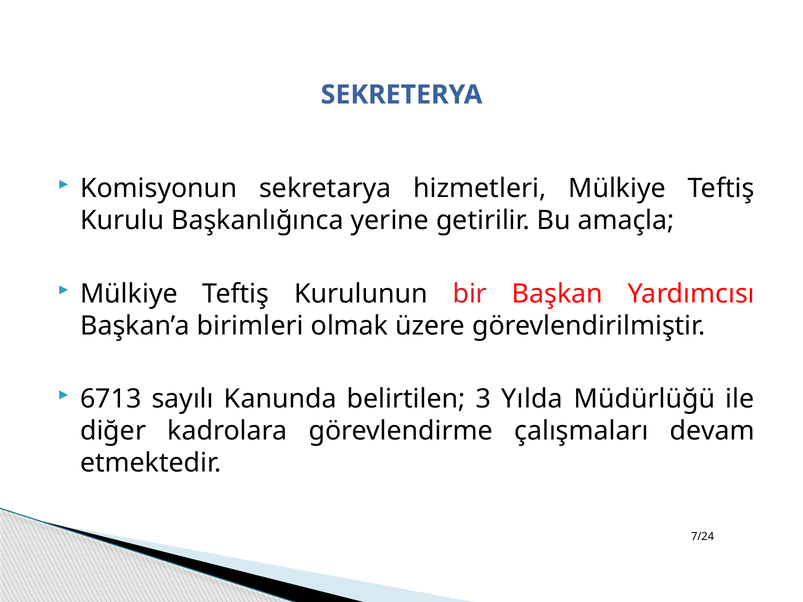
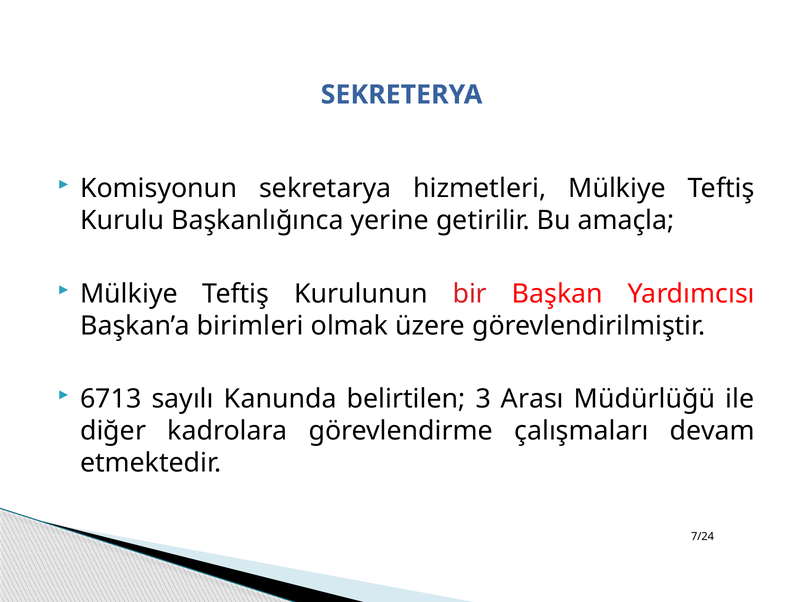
Yılda: Yılda -> Arası (532, 399)
